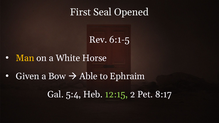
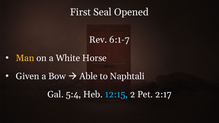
6:1-5: 6:1-5 -> 6:1-7 (119, 40)
Ephraim: Ephraim -> Naphtali (127, 76)
12:15 colour: light green -> light blue (116, 95)
8:17: 8:17 -> 2:17 (163, 95)
